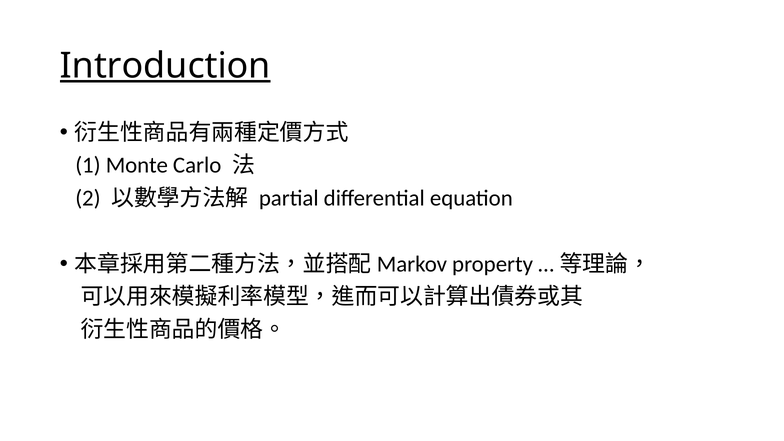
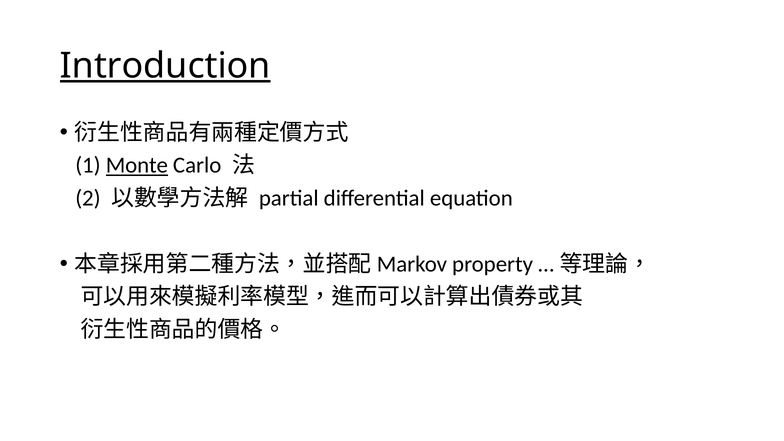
Monte underline: none -> present (137, 165)
